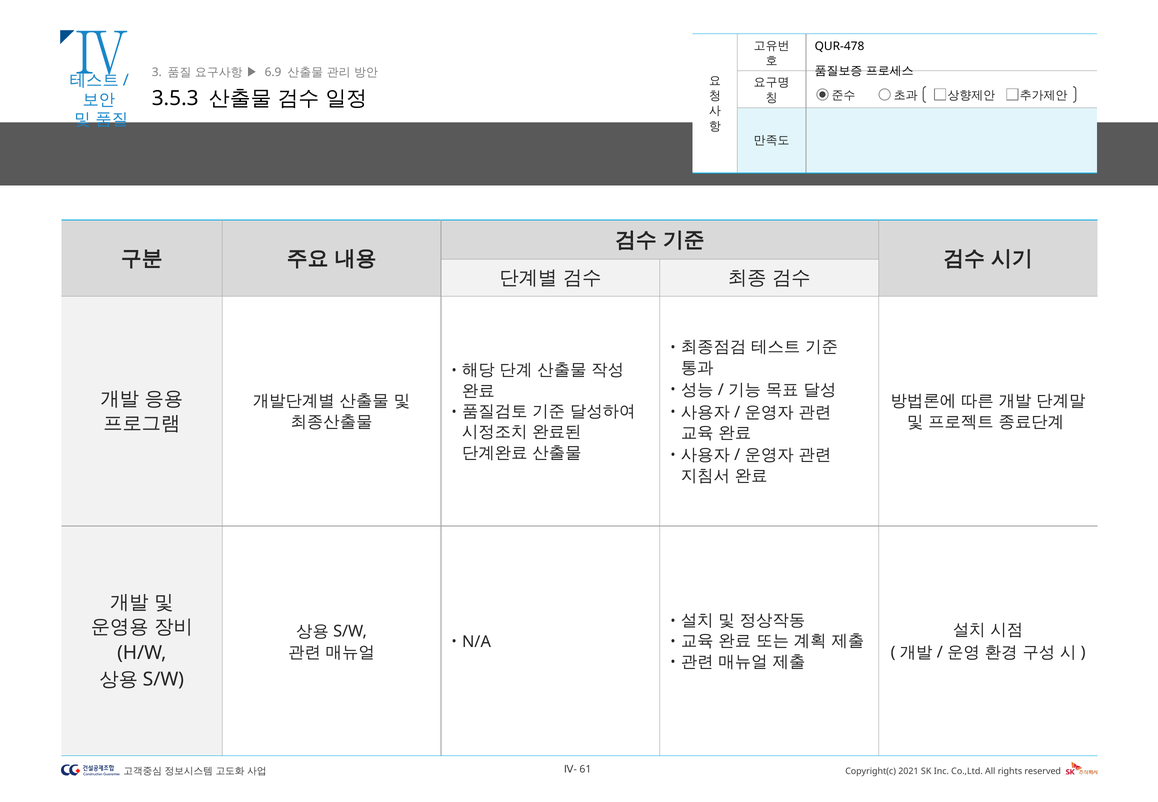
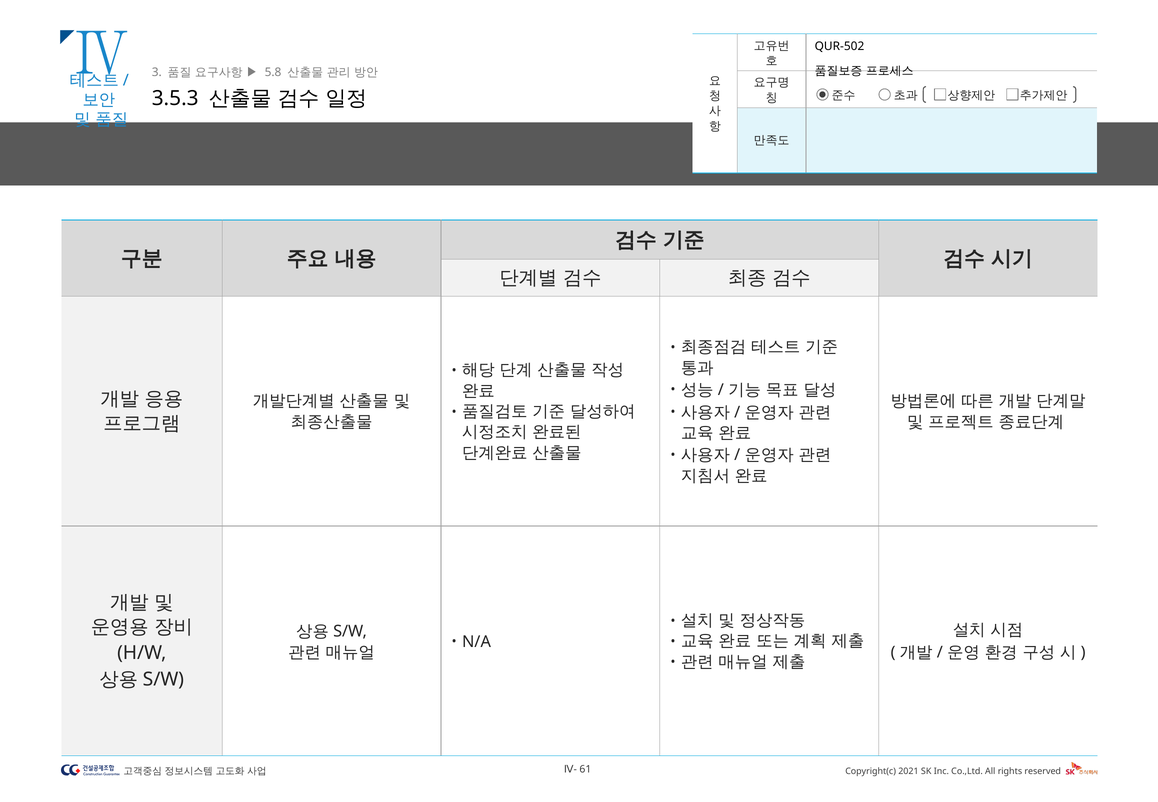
QUR-478: QUR-478 -> QUR-502 (840, 46)
6.9: 6.9 -> 5.8 (273, 72)
